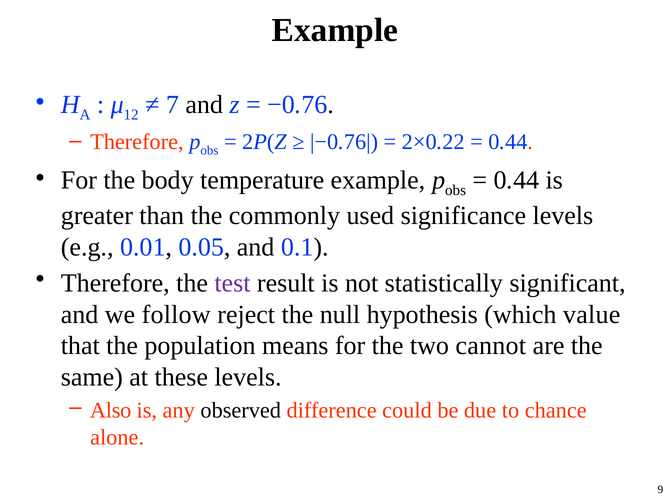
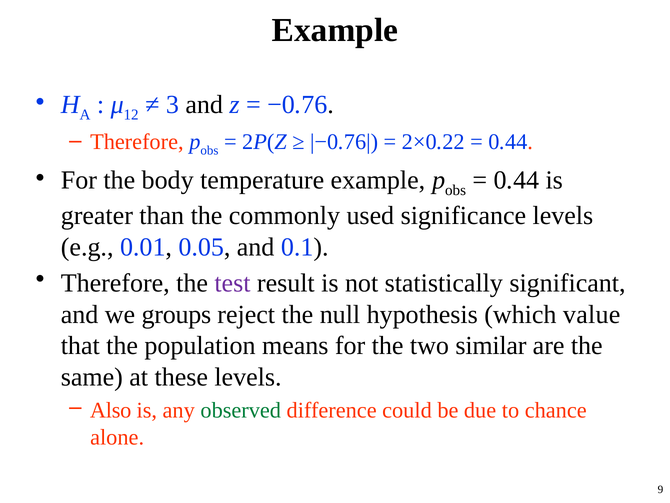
7: 7 -> 3 (172, 104)
follow: follow -> groups (176, 314)
cannot: cannot -> similar (491, 345)
observed colour: black -> green (241, 410)
